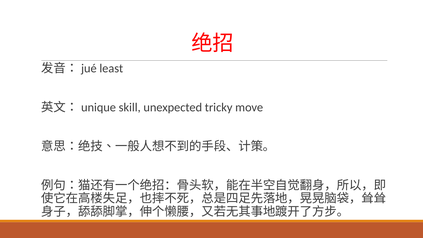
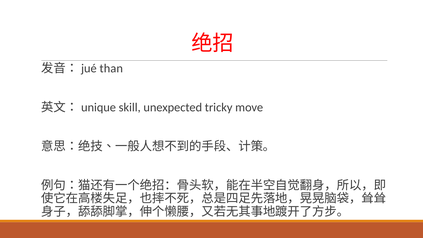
least: least -> than (111, 68)
